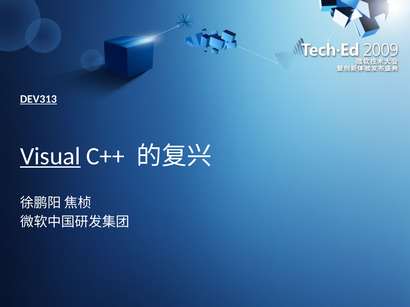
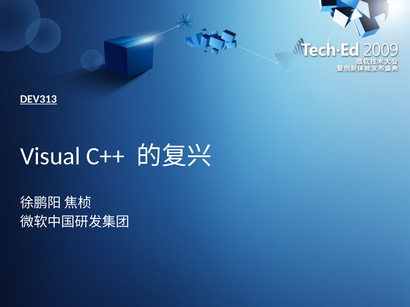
Visual underline: present -> none (50, 157)
